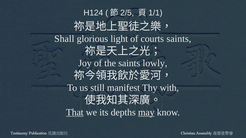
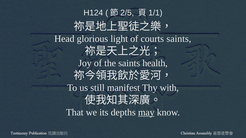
Shall: Shall -> Head (64, 39)
lowly: lowly -> health (155, 63)
That underline: present -> none (75, 113)
